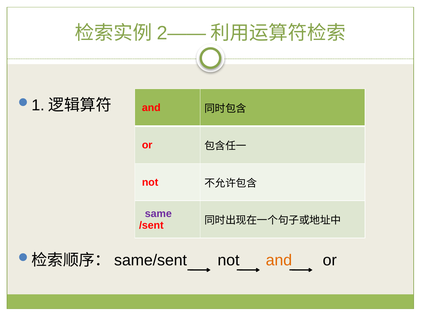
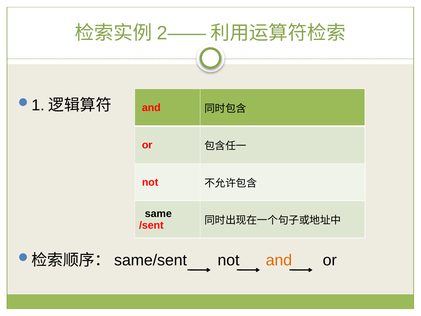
same colour: purple -> black (158, 214)
